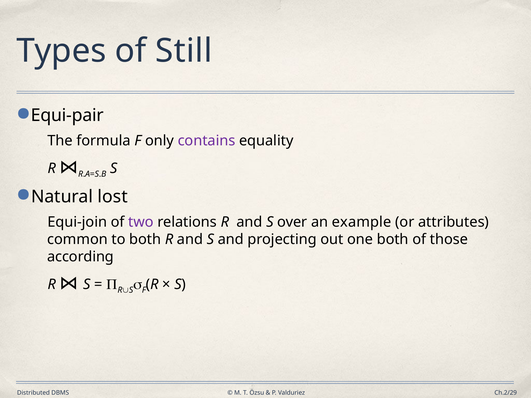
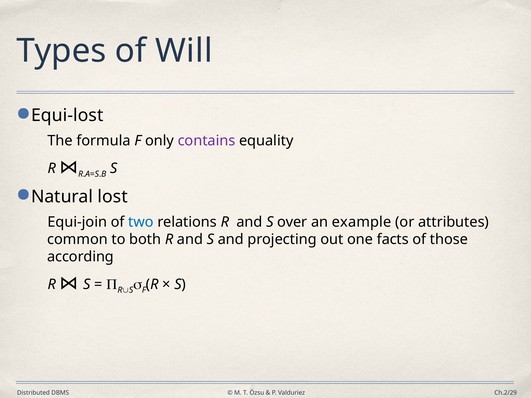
Still: Still -> Will (184, 51)
Equi-pair: Equi-pair -> Equi-lost (67, 116)
two colour: purple -> blue (141, 222)
one both: both -> facts (393, 239)
